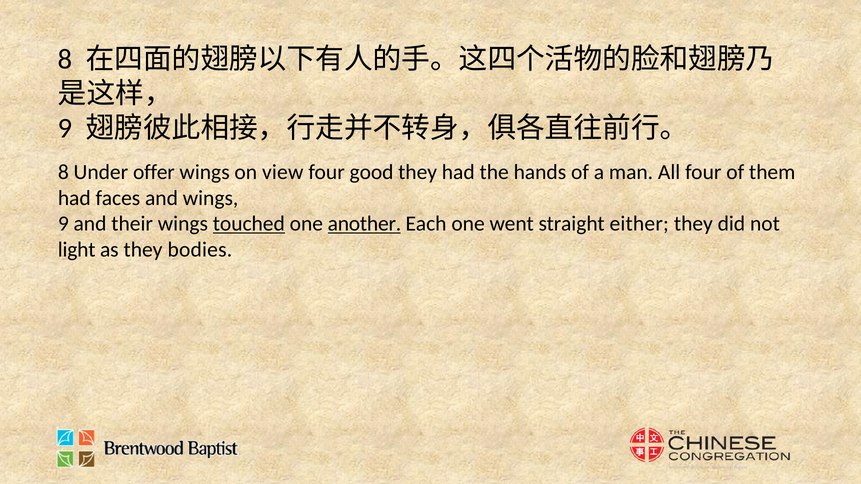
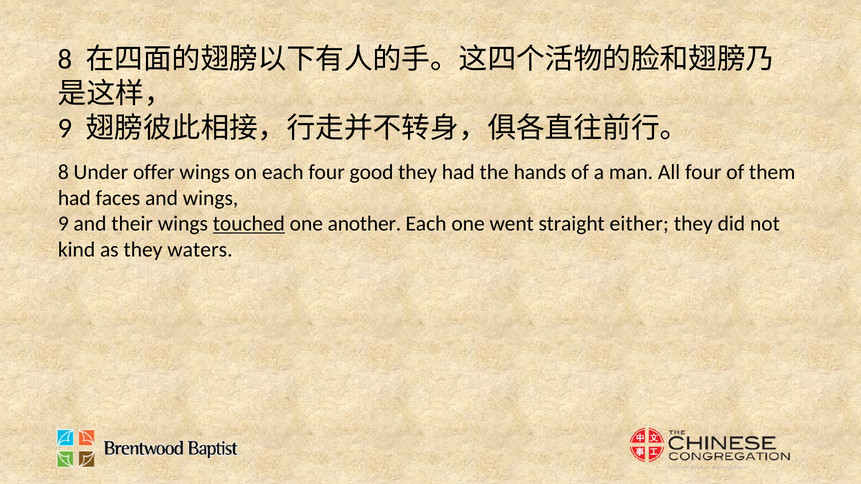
on view: view -> each (283, 172)
another underline: present -> none (364, 224)
light: light -> kind (77, 250)
bodies: bodies -> waters (200, 250)
